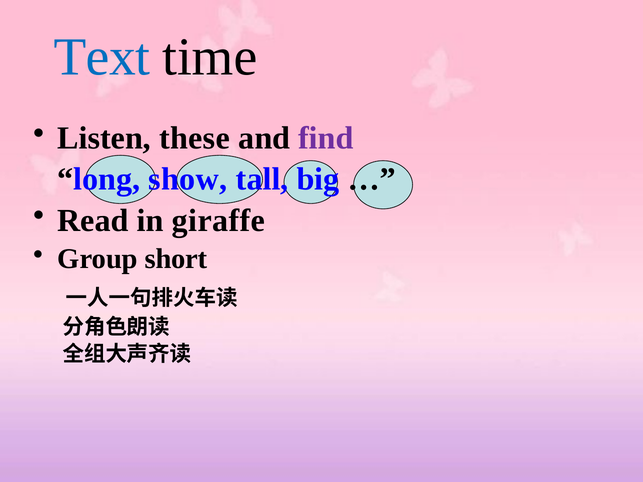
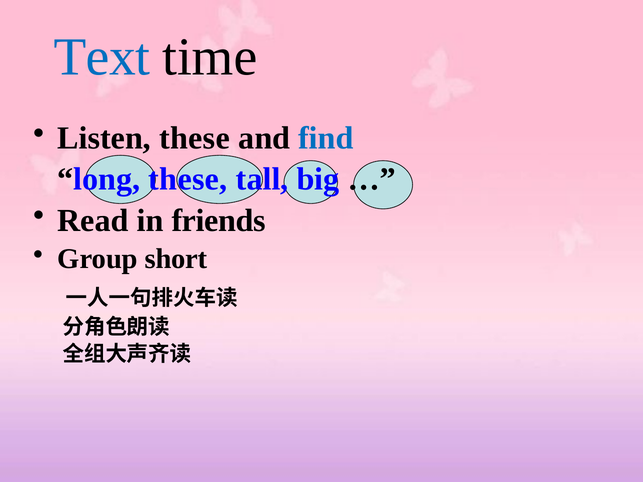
find colour: purple -> blue (326, 138)
long show: show -> these (188, 179)
giraffe: giraffe -> friends (219, 221)
